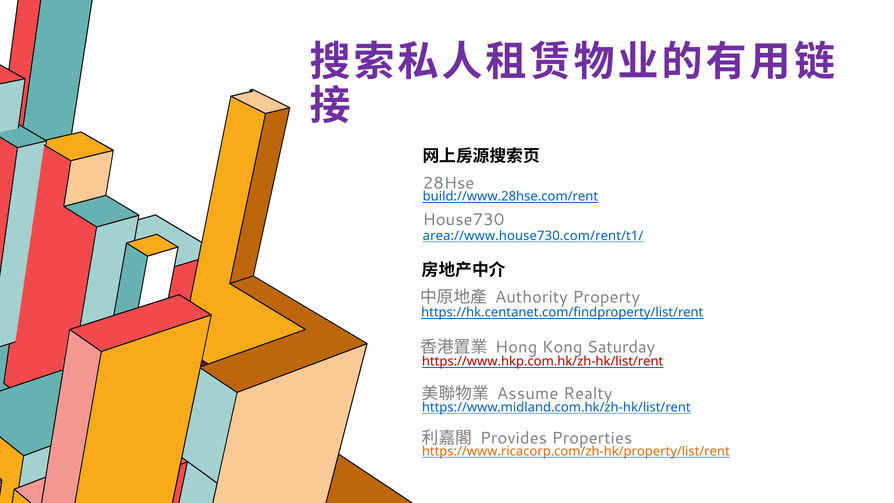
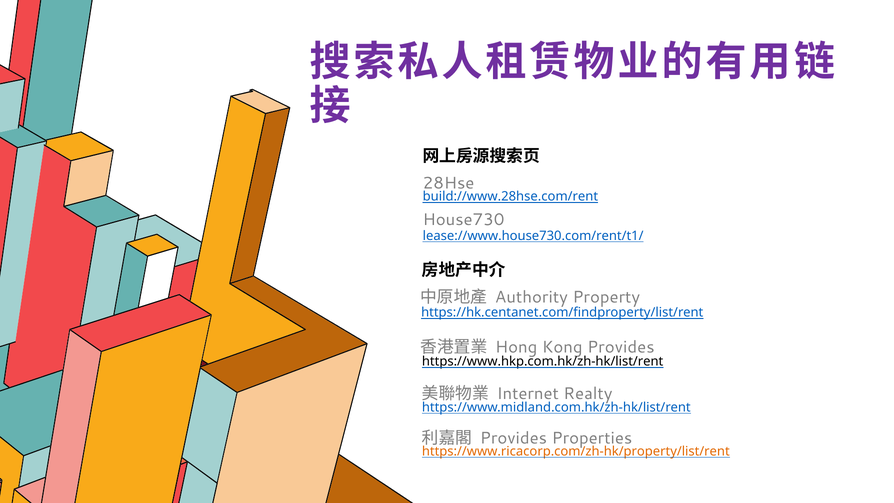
area://www.house730.com/rent/t1/: area://www.house730.com/rent/t1/ -> lease://www.house730.com/rent/t1/ (533, 236)
Kong Saturday: Saturday -> Provides (621, 347)
https://www.hkp.com.hk/zh-hk/list/rent colour: red -> black (543, 361)
Assume: Assume -> Internet (528, 394)
